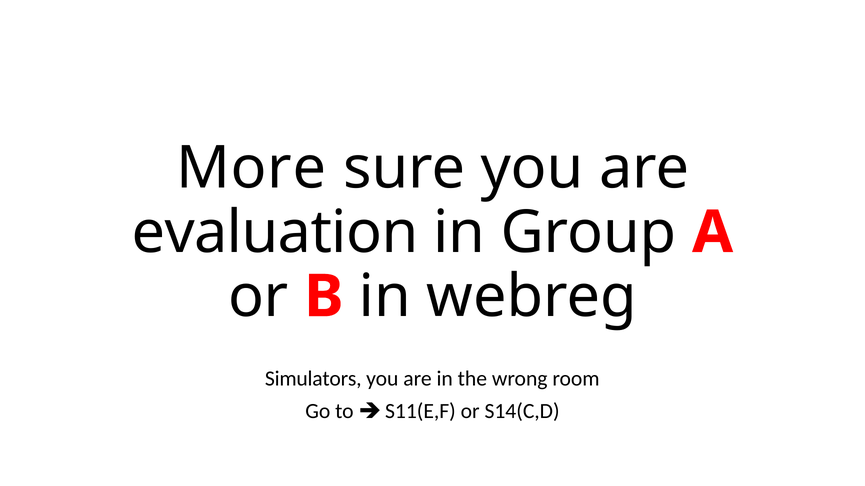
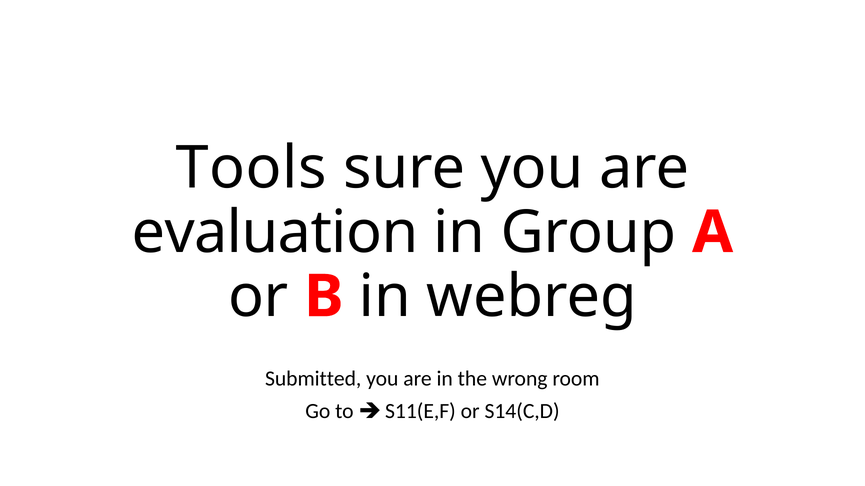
More: More -> Tools (251, 168)
Simulators: Simulators -> Submitted (313, 379)
